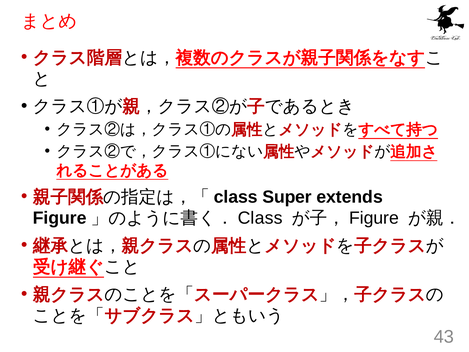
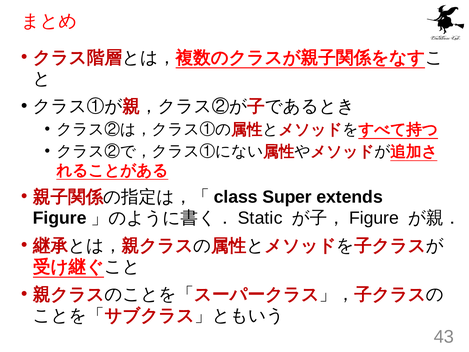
Class: Class -> Static (260, 218)
